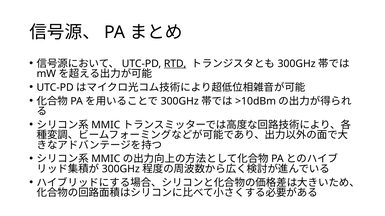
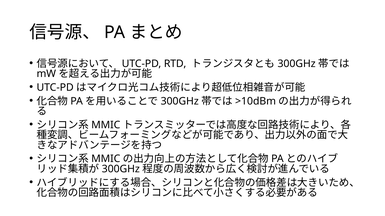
RTD underline: present -> none (175, 64)
